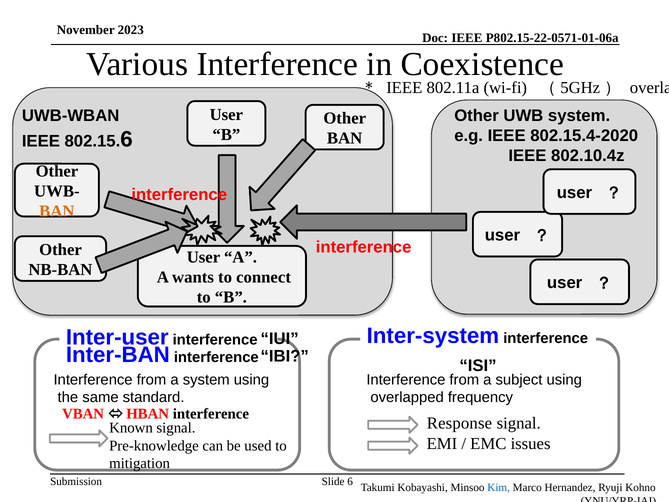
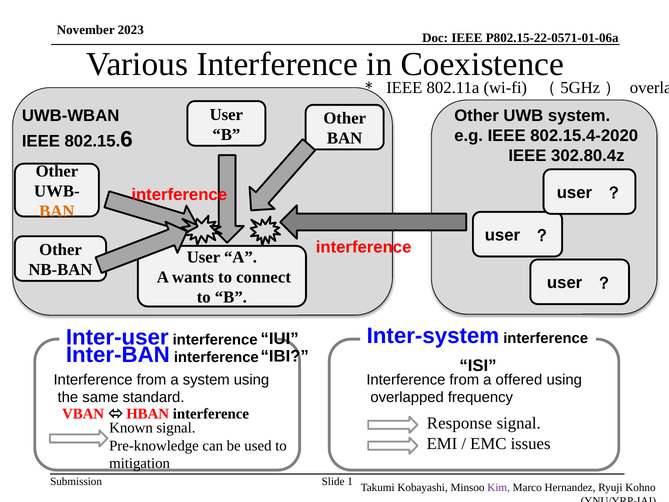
802.10.4z: 802.10.4z -> 302.80.4z (588, 156)
subject: subject -> offered (519, 380)
Slide 6: 6 -> 1 (350, 481)
Kim colour: blue -> purple (499, 487)
